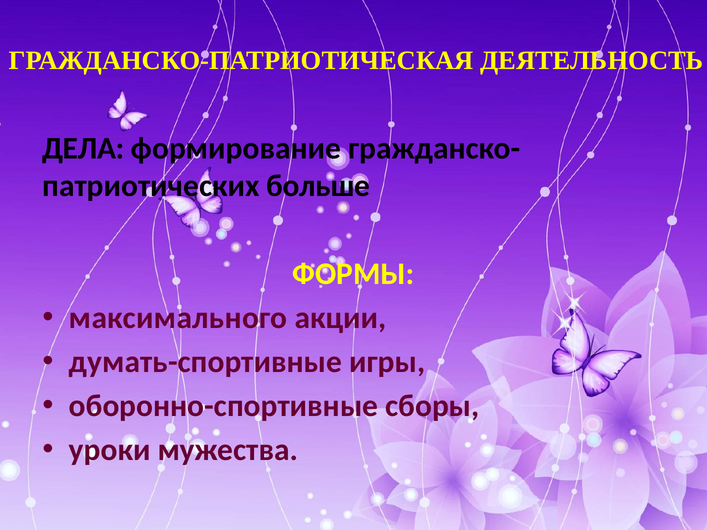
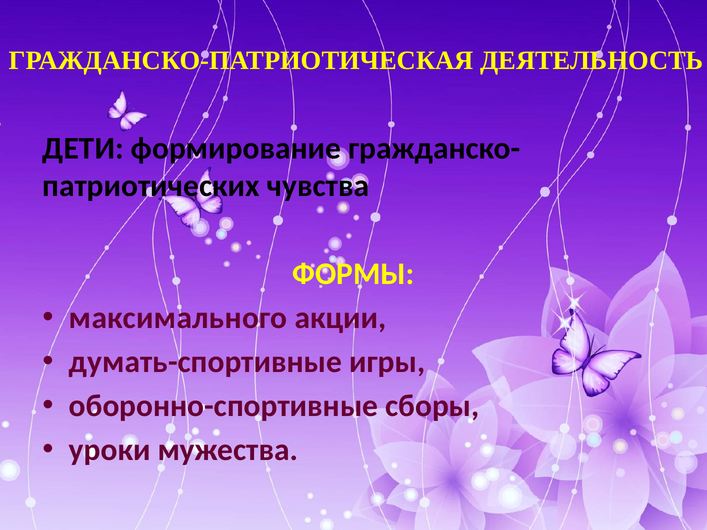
ДЕЛА: ДЕЛА -> ДЕТИ (83, 148)
больше: больше -> чувства (318, 186)
